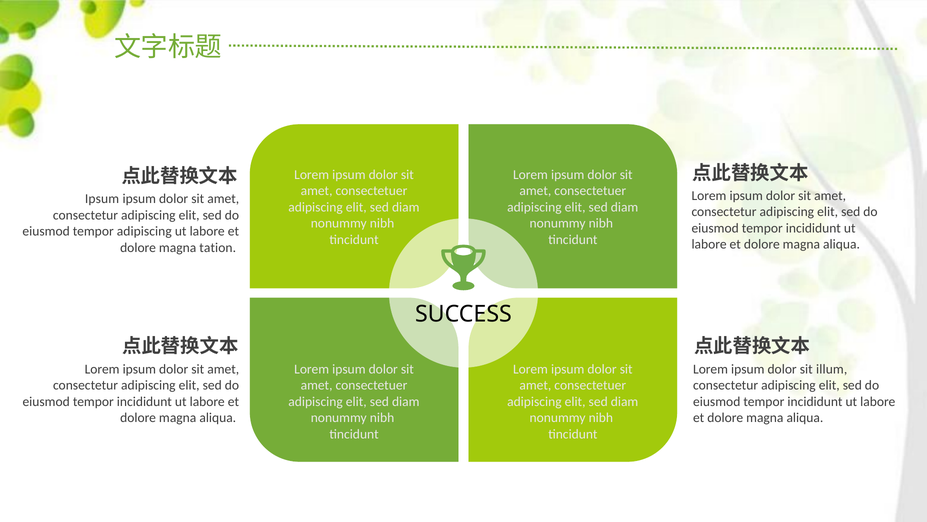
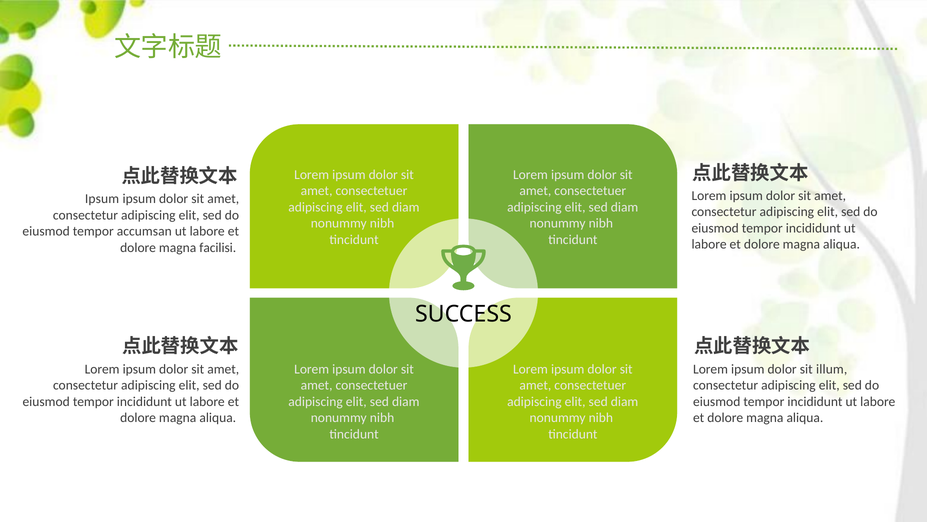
tempor adipiscing: adipiscing -> accumsan (144, 231)
tation: tation -> facilisi (218, 247)
